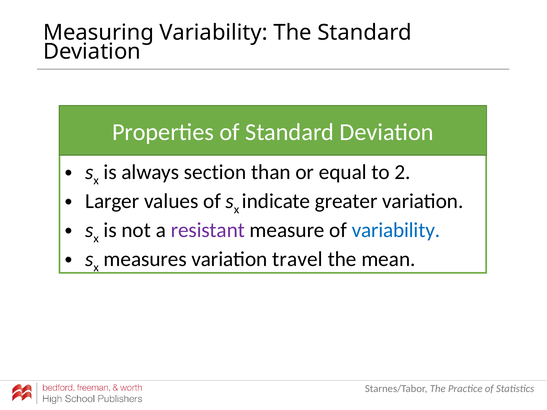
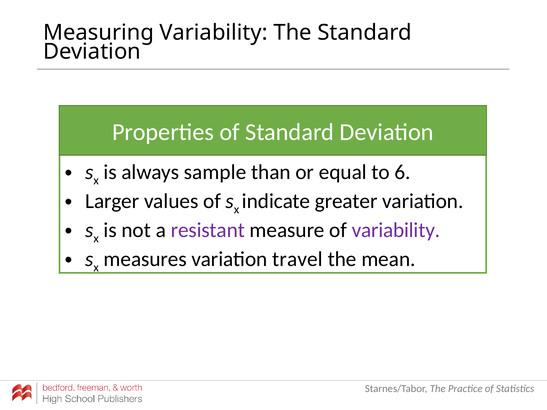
section: section -> sample (215, 172)
2: 2 -> 6 (402, 172)
variability colour: blue -> purple (396, 230)
